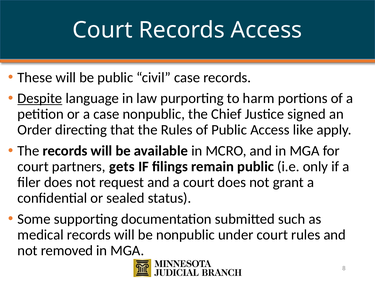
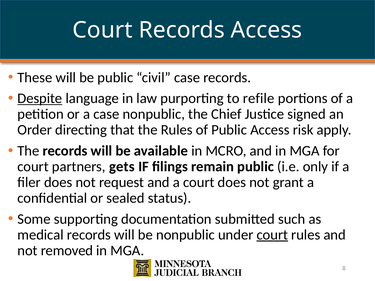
harm: harm -> refile (259, 98)
like: like -> risk (303, 130)
court underline: none -> present (272, 235)
